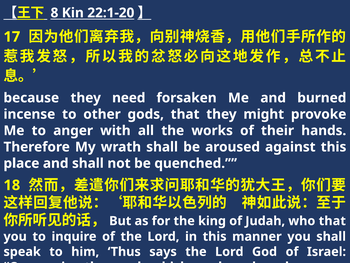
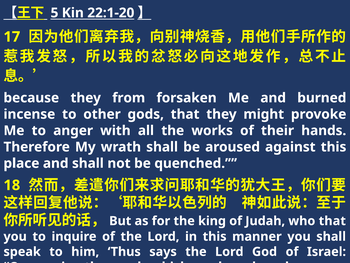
8: 8 -> 5 (54, 13)
need: need -> from (129, 98)
